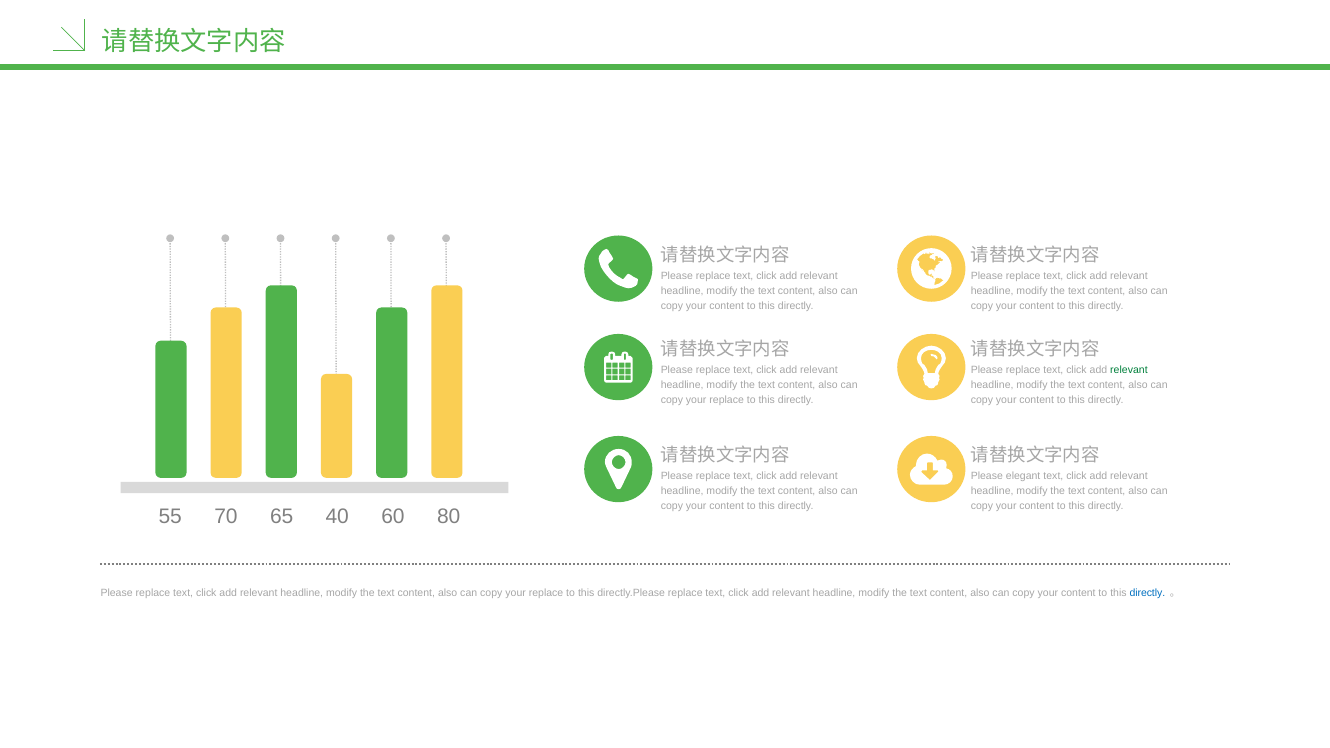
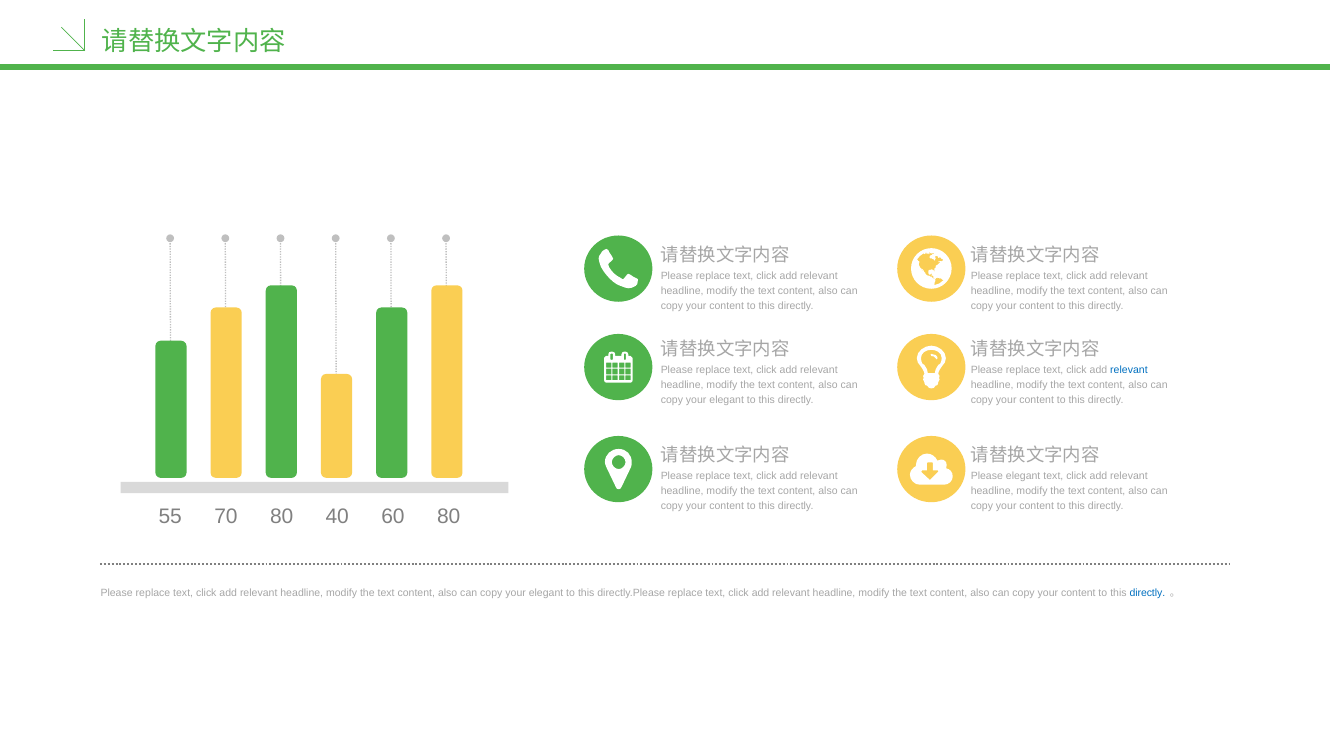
relevant colour: green -> blue (1129, 370)
replace: replace -> elegant (727, 400)
70 65: 65 -> 80 (282, 517)
replace: replace -> elegant (546, 593)
